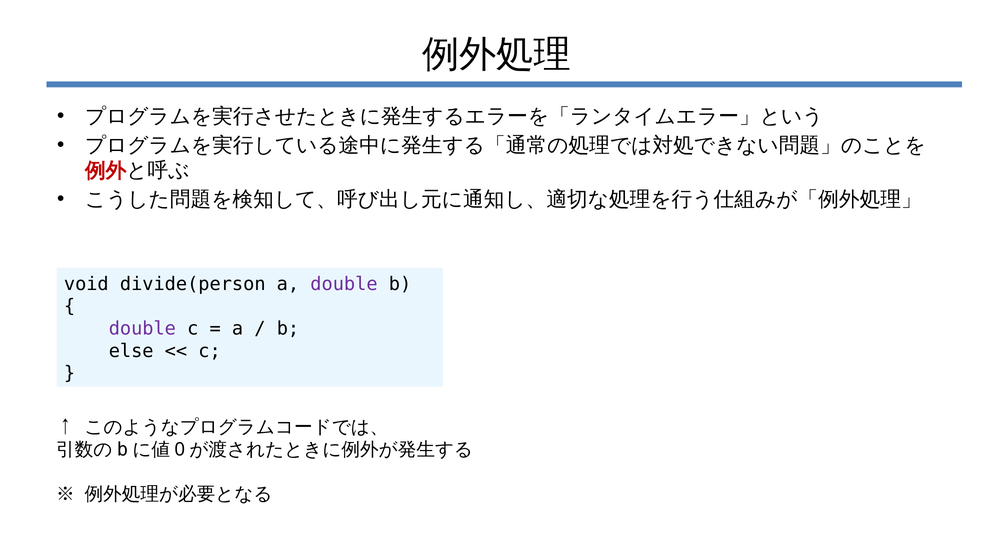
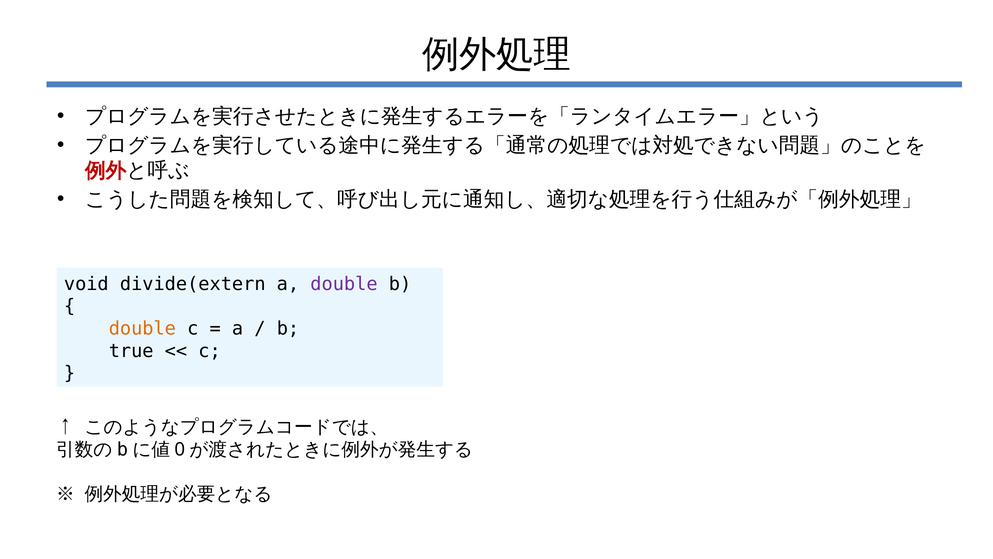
divide(person: divide(person -> divide(extern (193, 284)
double colour: purple -> orange (142, 328)
else: else -> true (131, 351)
